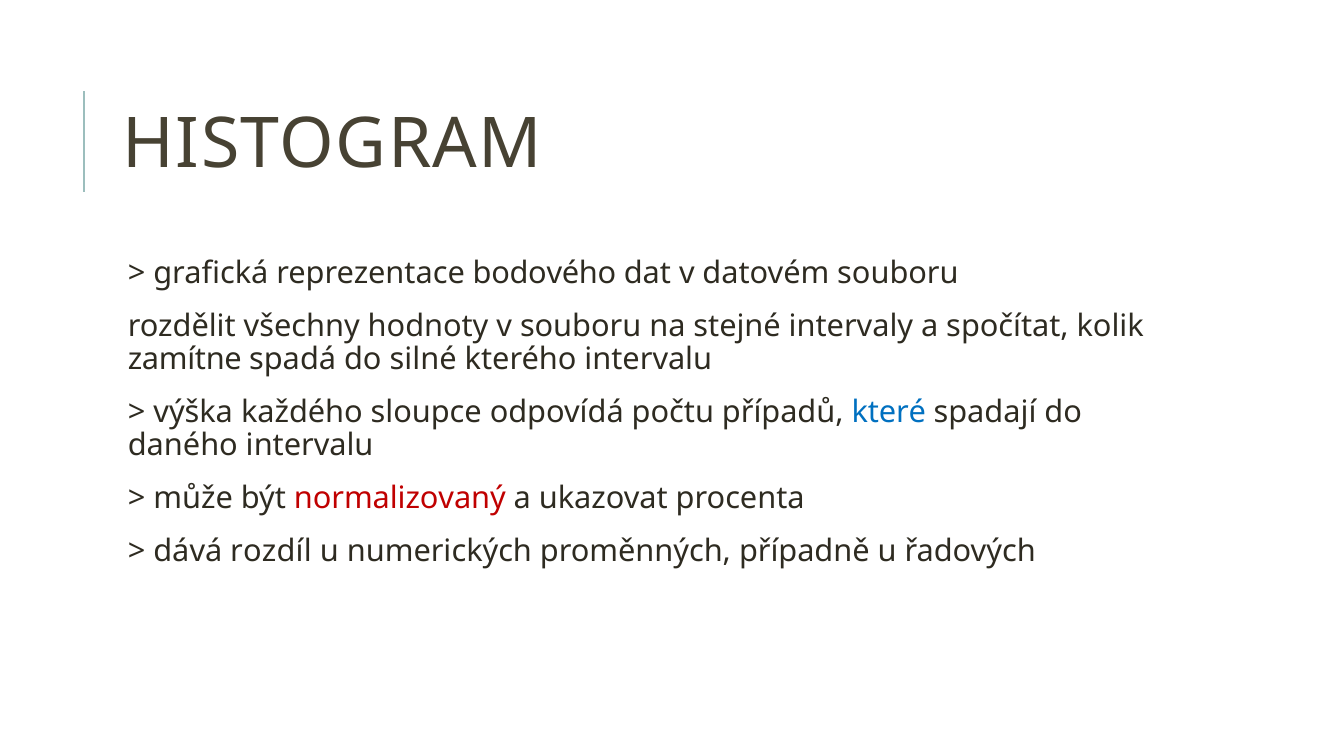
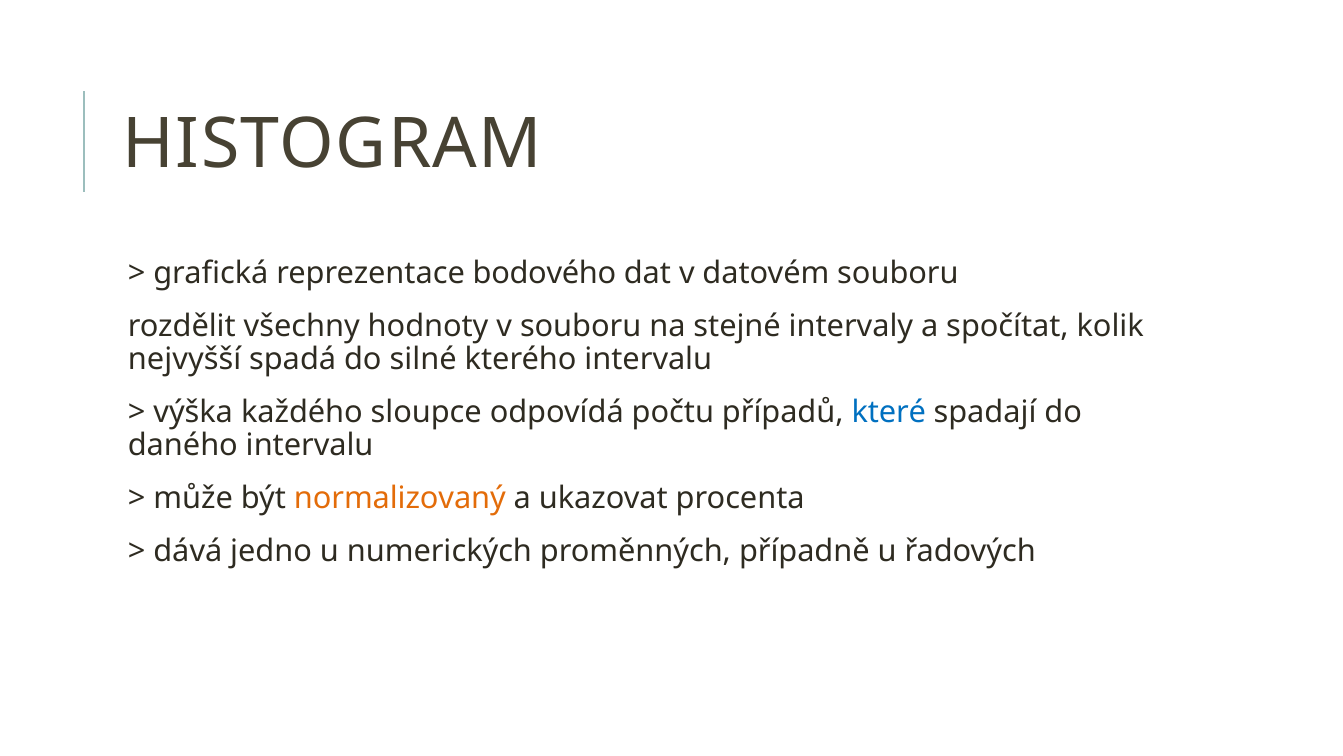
zamítne: zamítne -> nejvyšší (185, 359)
normalizovaný colour: red -> orange (400, 498)
rozdíl: rozdíl -> jedno (271, 551)
